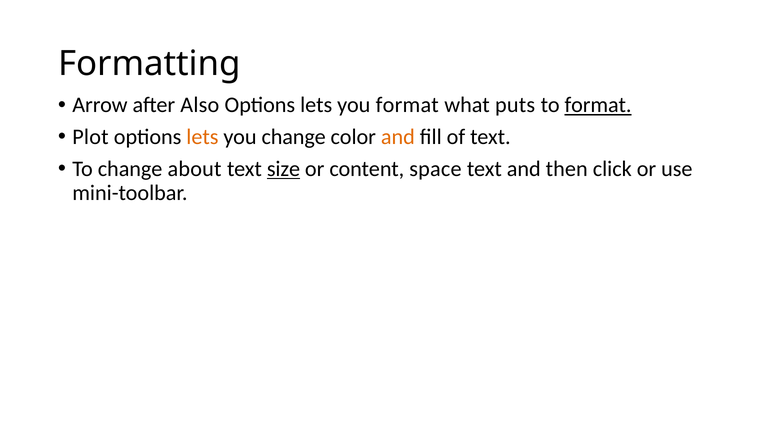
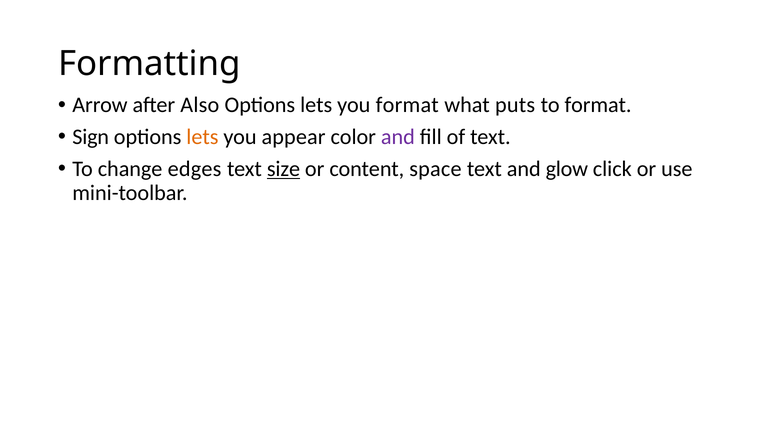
format underline: present -> none (598, 105)
Plot: Plot -> Sign (91, 137)
you change: change -> appear (294, 137)
and colour: orange -> purple (398, 137)
about: about -> edges (195, 169)
then: then -> glow (567, 169)
